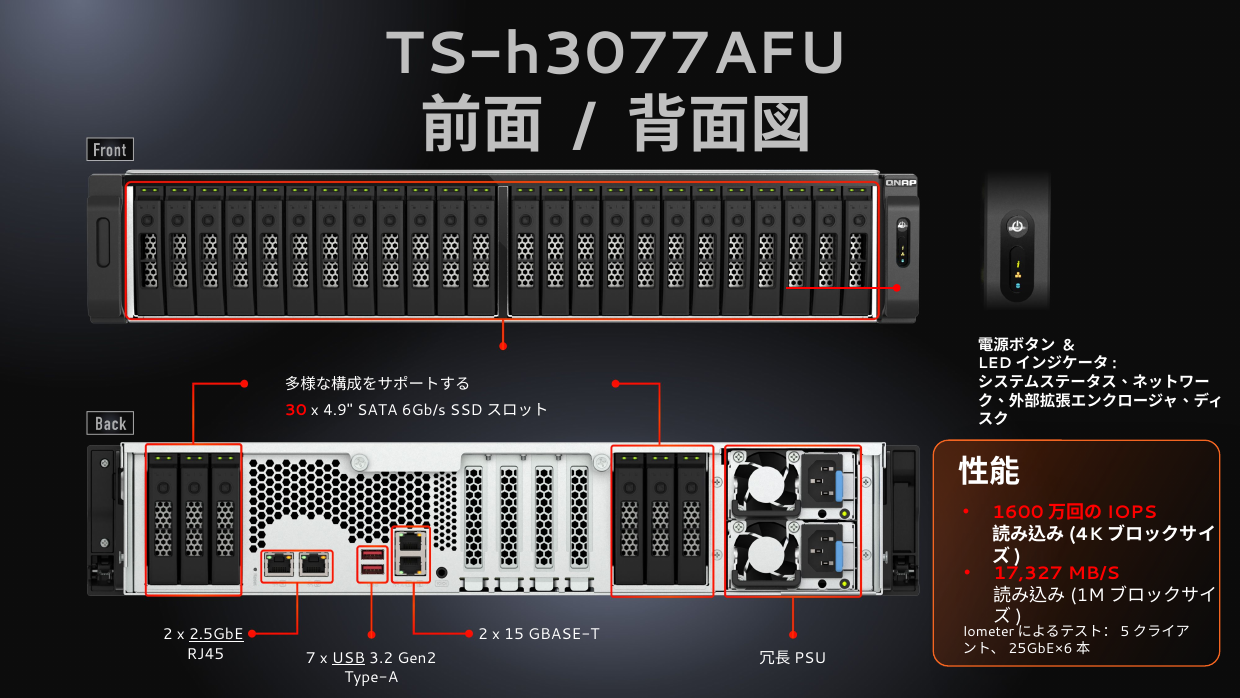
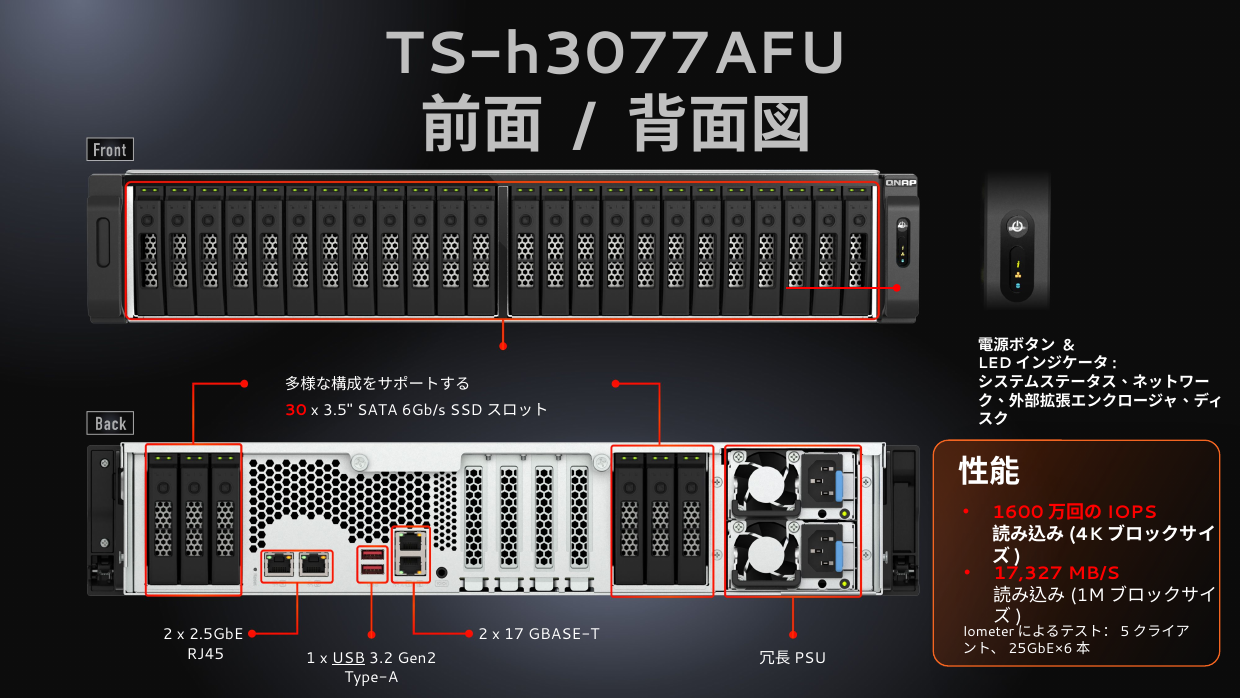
4.9: 4.9 -> 3.5 (338, 410)
2.5GbE underline: present -> none (216, 634)
15: 15 -> 17 (514, 634)
7: 7 -> 1 (311, 658)
